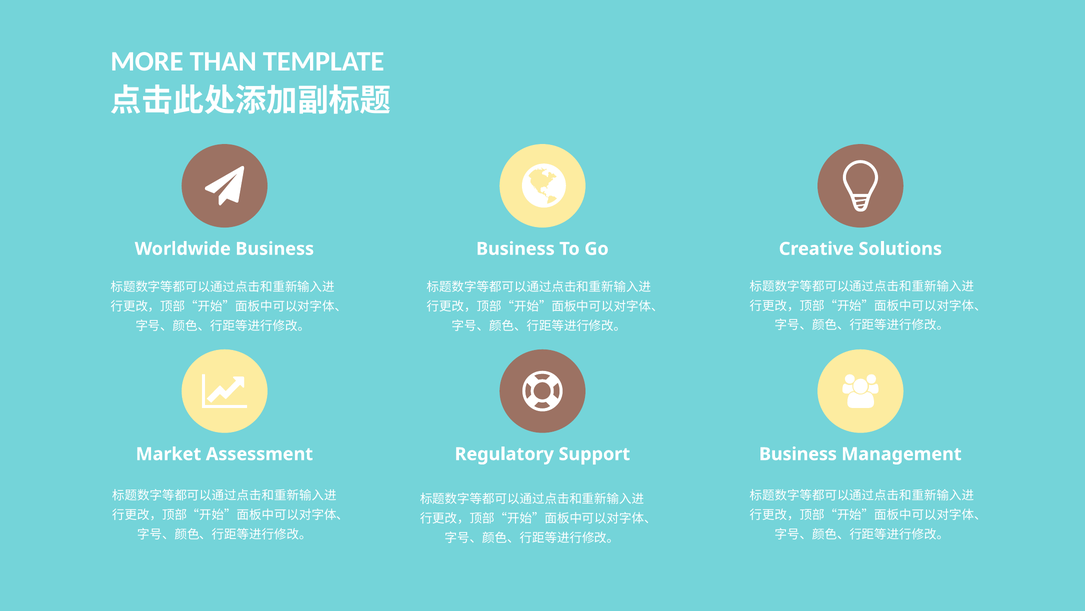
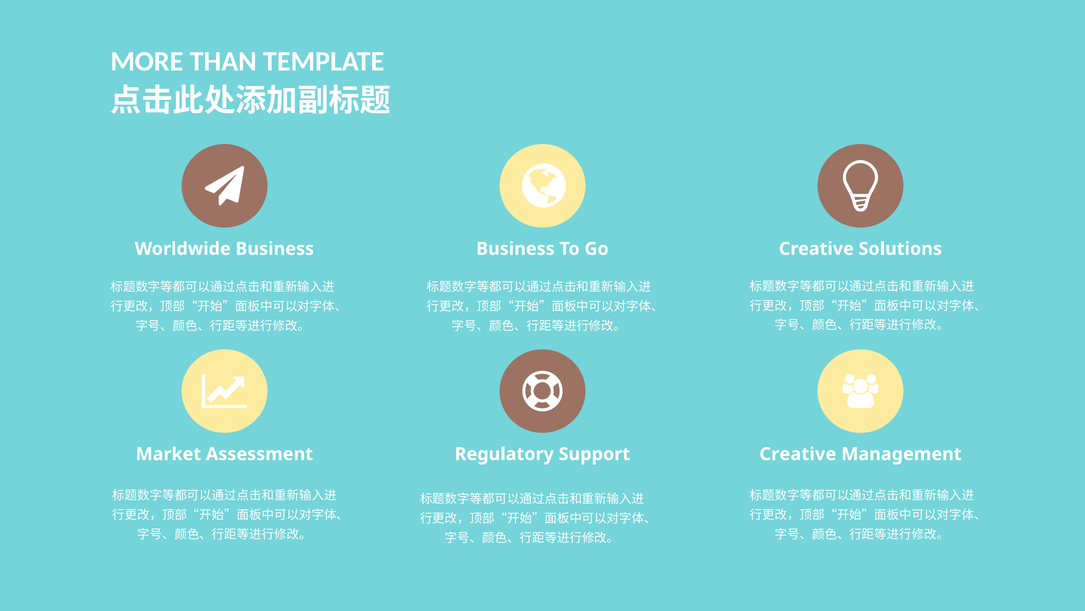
Support Business: Business -> Creative (798, 454)
